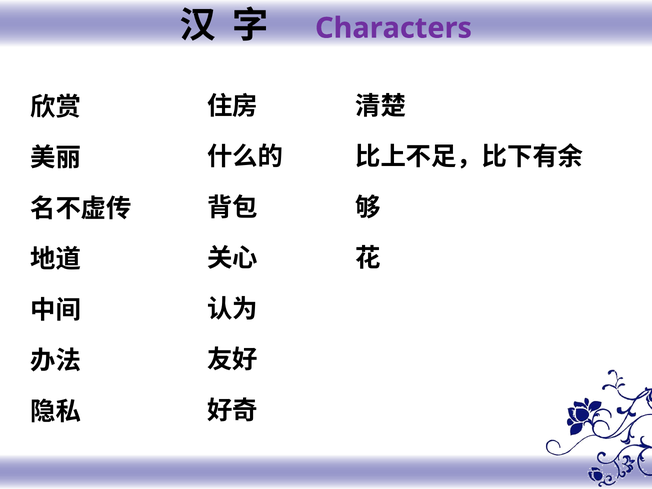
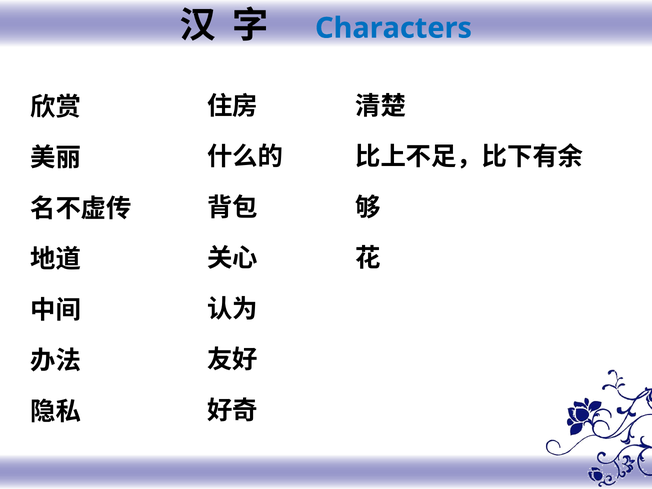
Characters colour: purple -> blue (394, 28)
